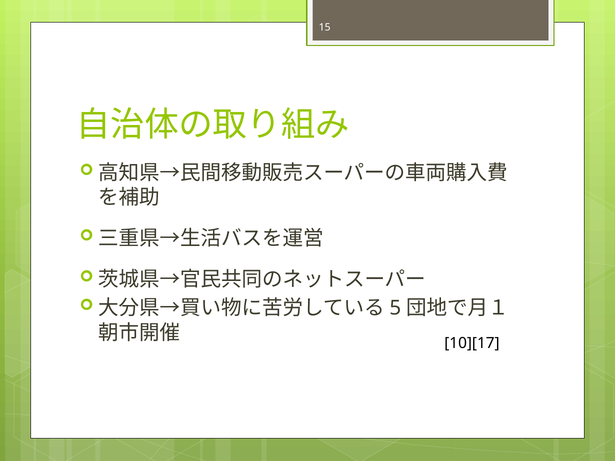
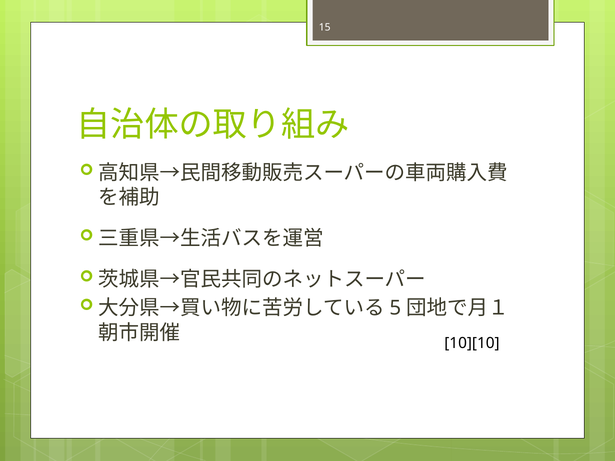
10][17: 10][17 -> 10][10 (472, 343)
